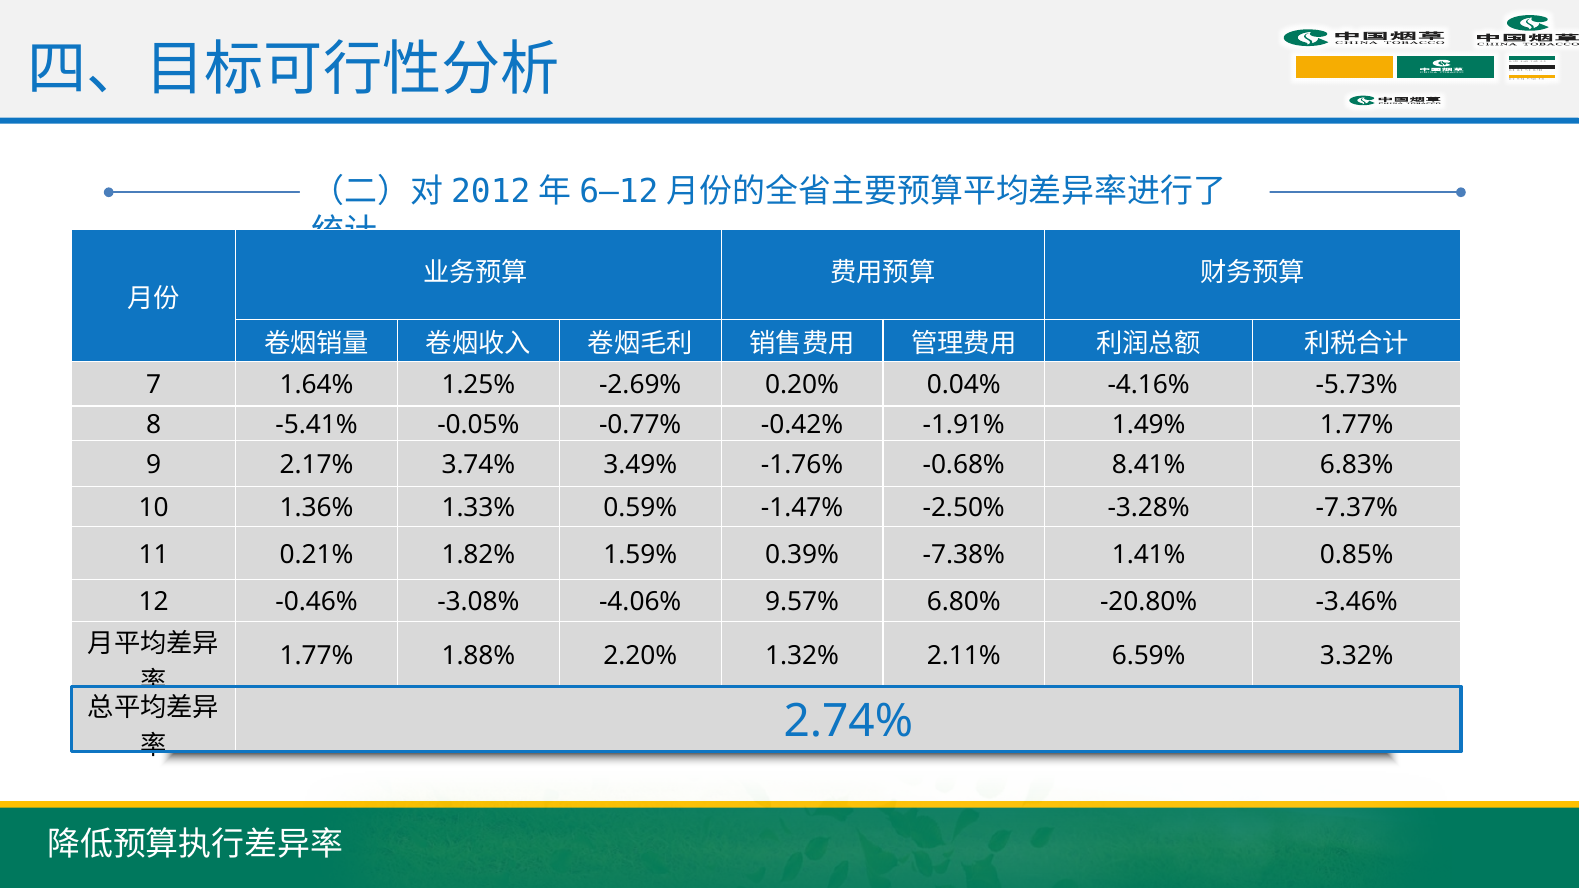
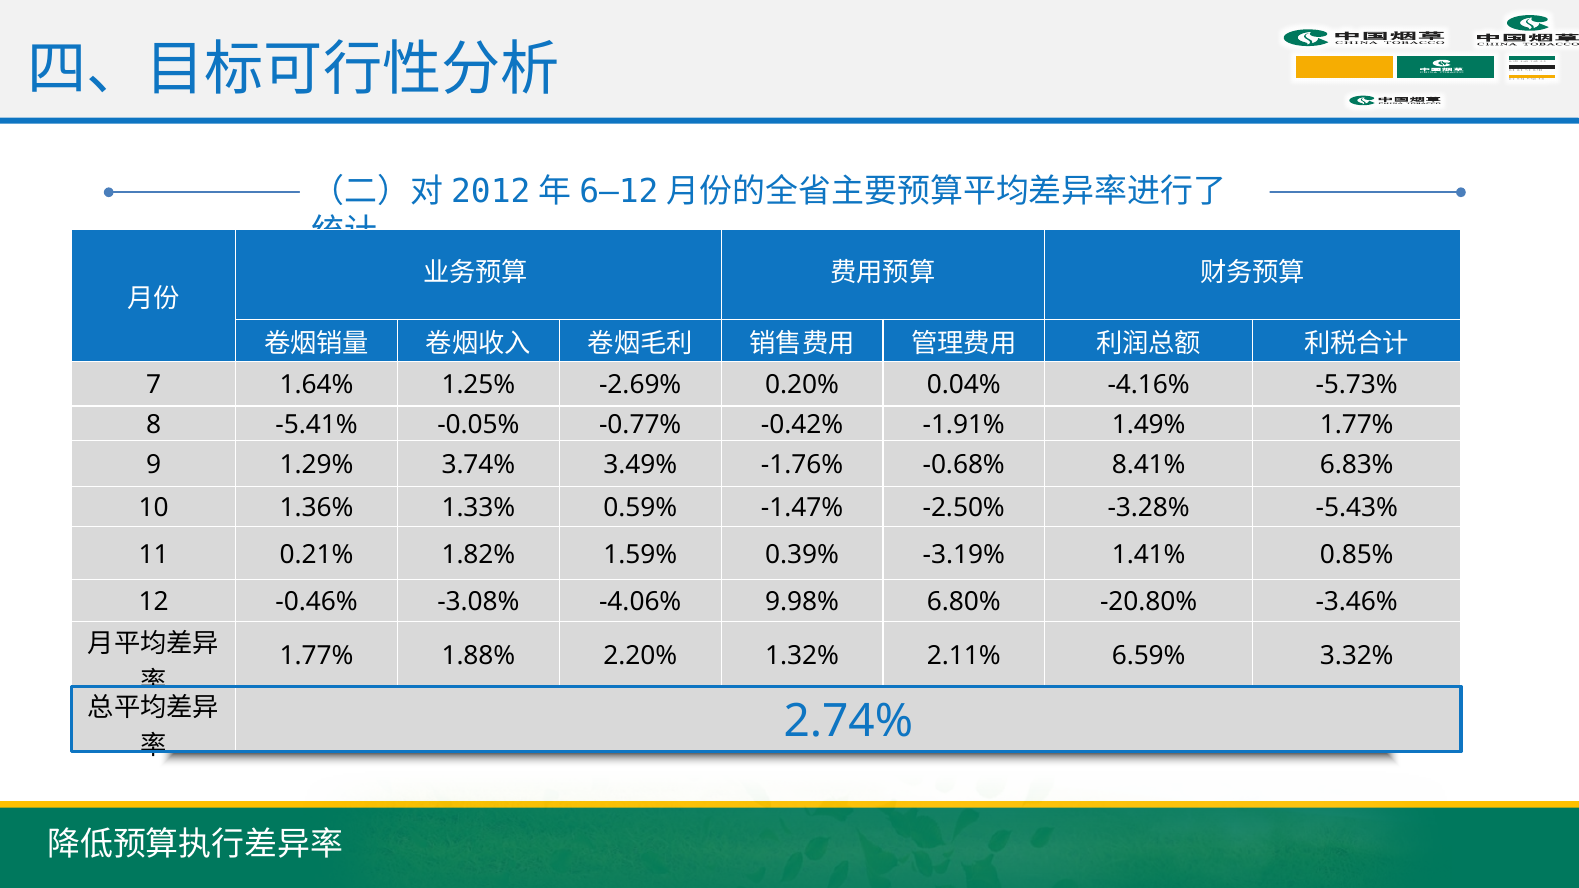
2.17%: 2.17% -> 1.29% (317, 465)
-7.37%: -7.37% -> -5.43% (1357, 508)
-7.38%: -7.38% -> -3.19% (964, 555)
9.57%: 9.57% -> 9.98% (802, 602)
